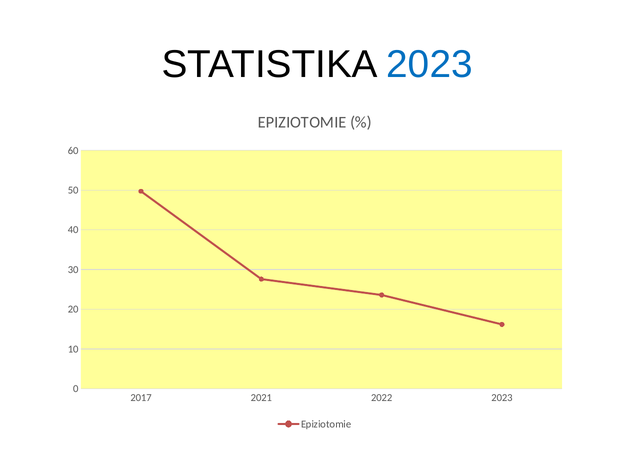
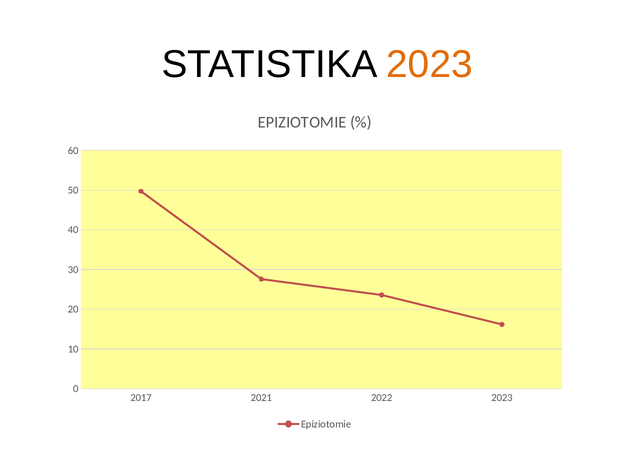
2023 colour: blue -> orange (430, 64)
